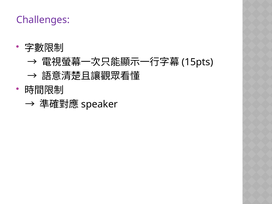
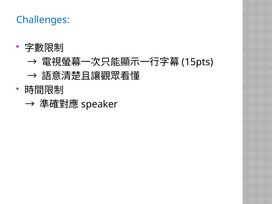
Challenges colour: purple -> blue (43, 20)
